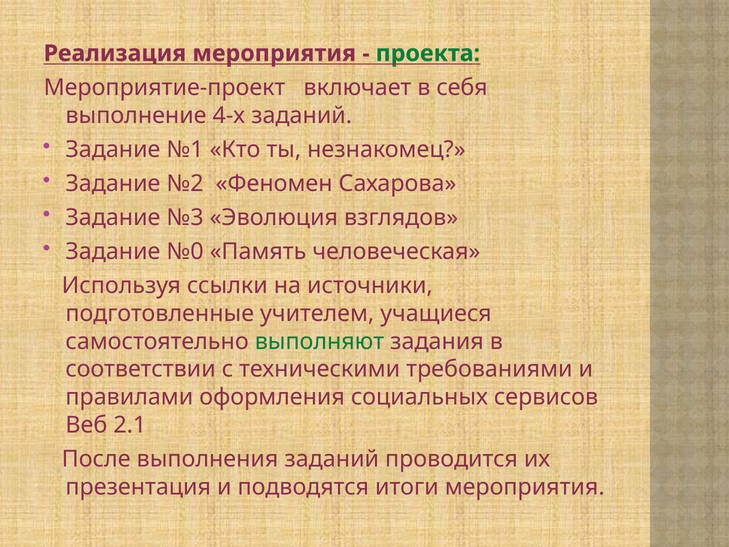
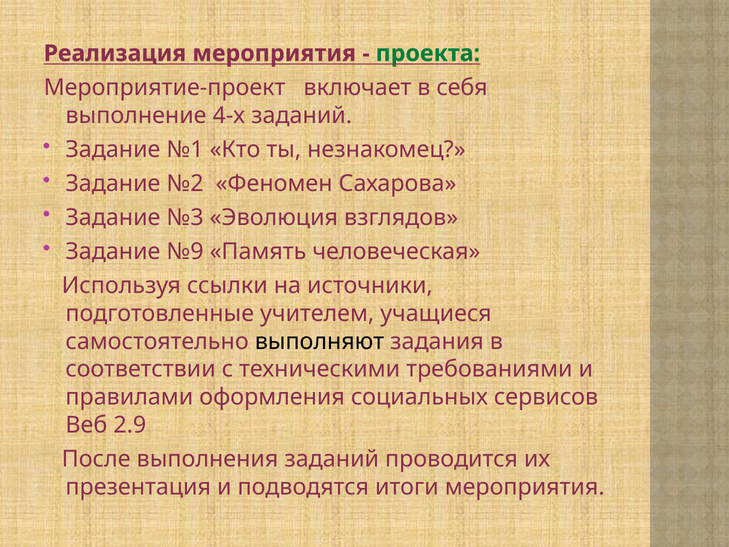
№0: №0 -> №9 (185, 251)
выполняют colour: green -> black (319, 341)
2.1: 2.1 -> 2.9 (130, 425)
